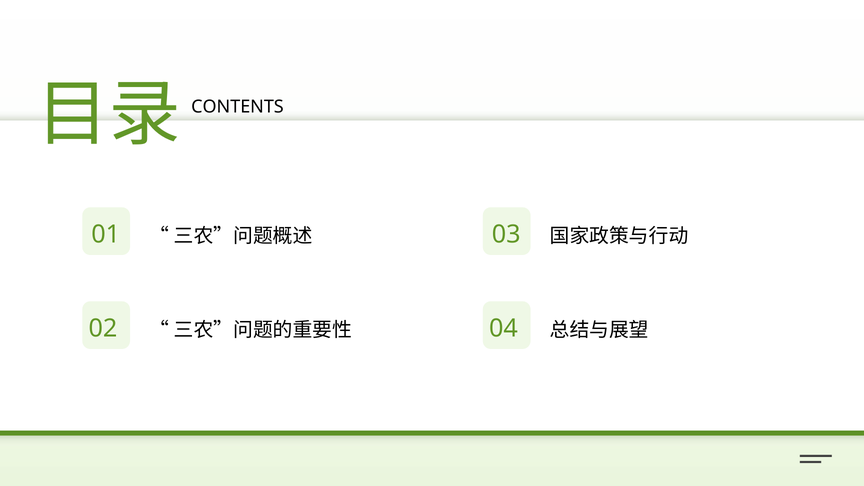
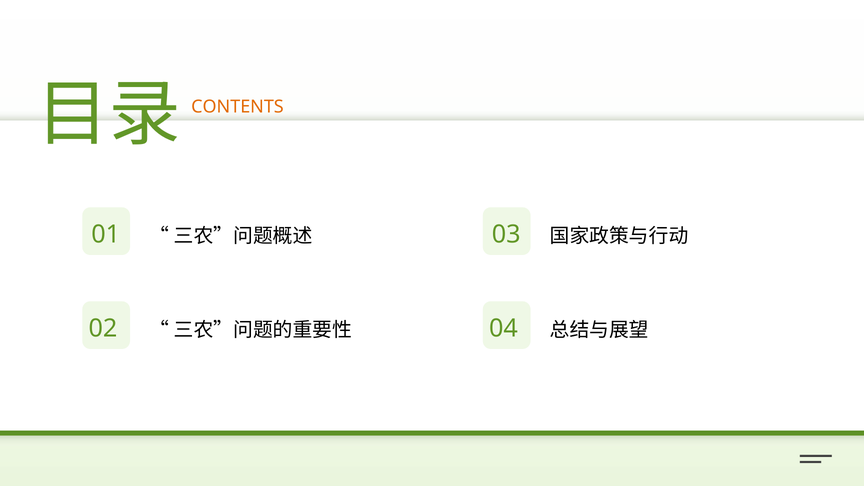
CONTENTS colour: black -> orange (237, 107)
